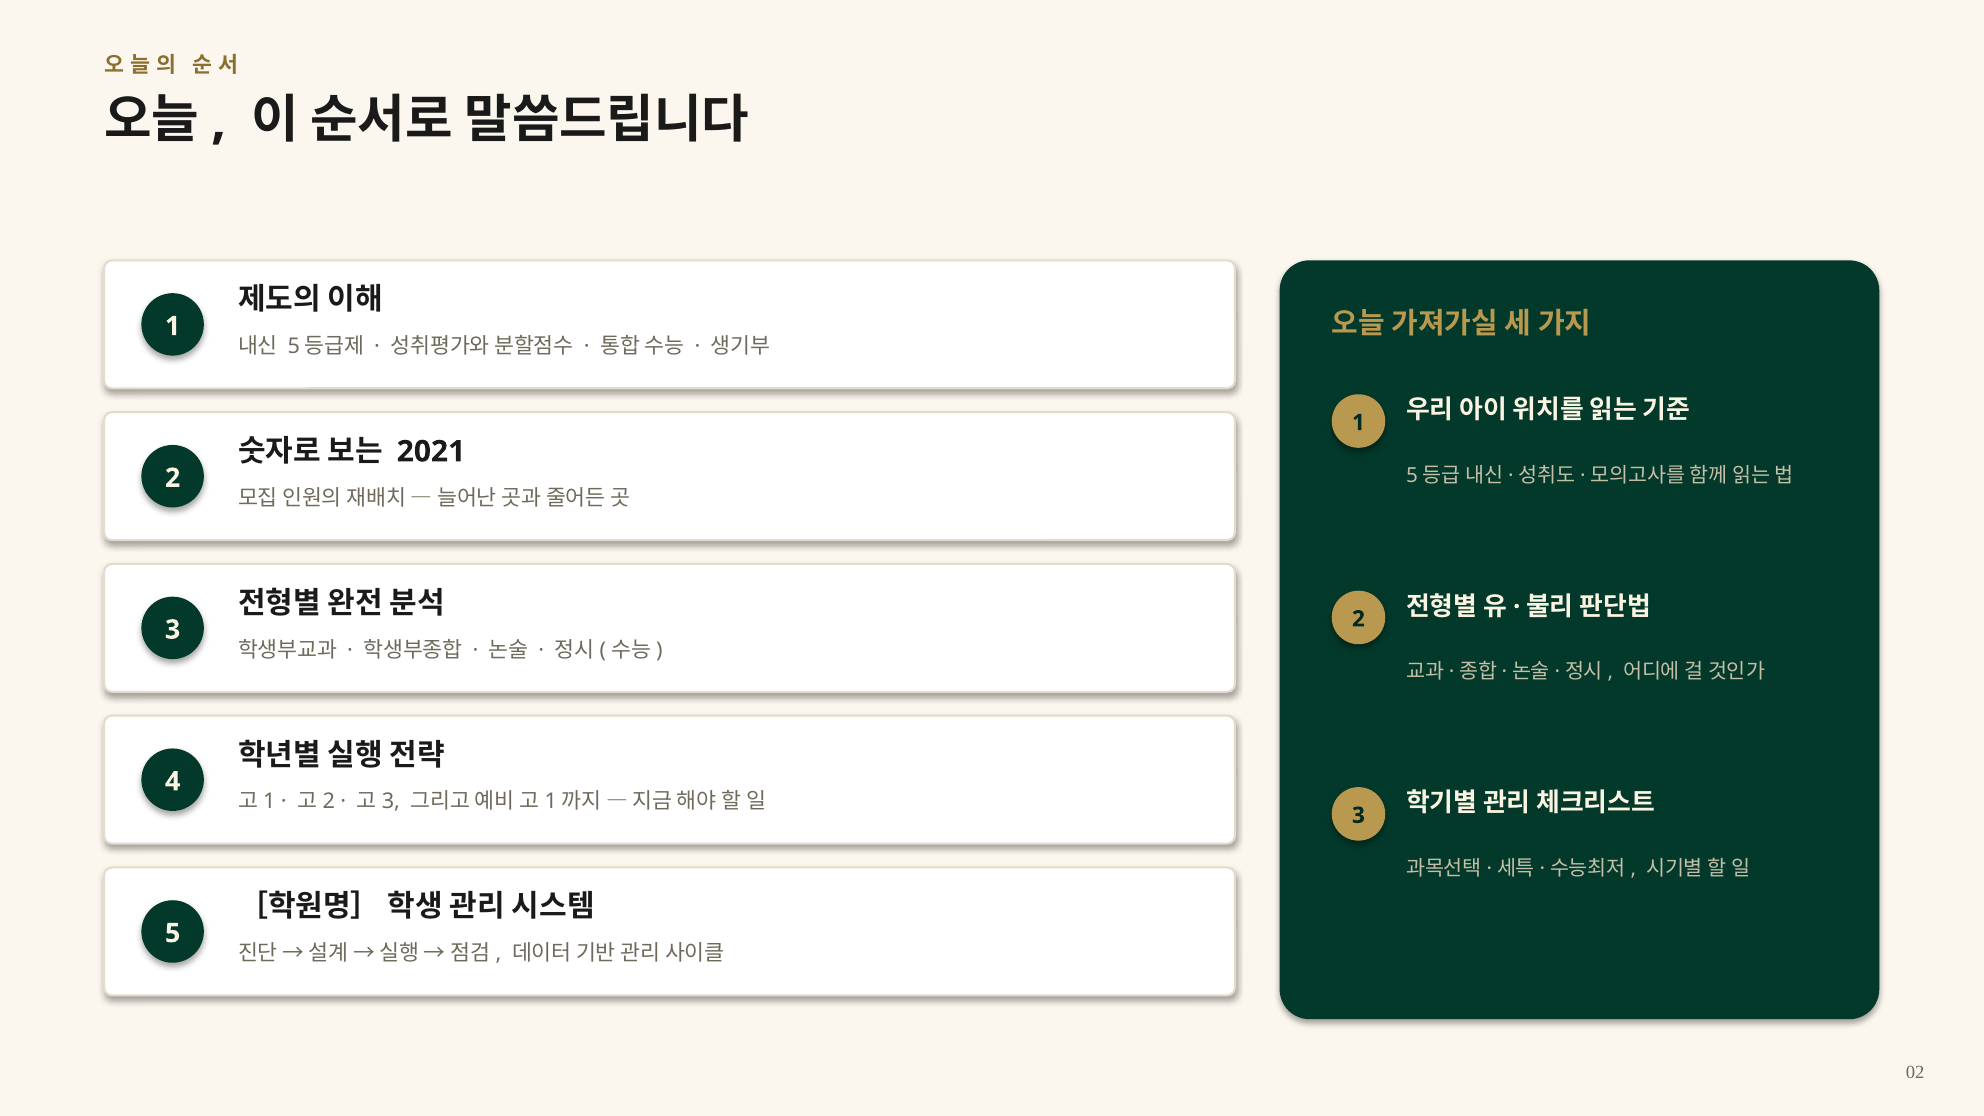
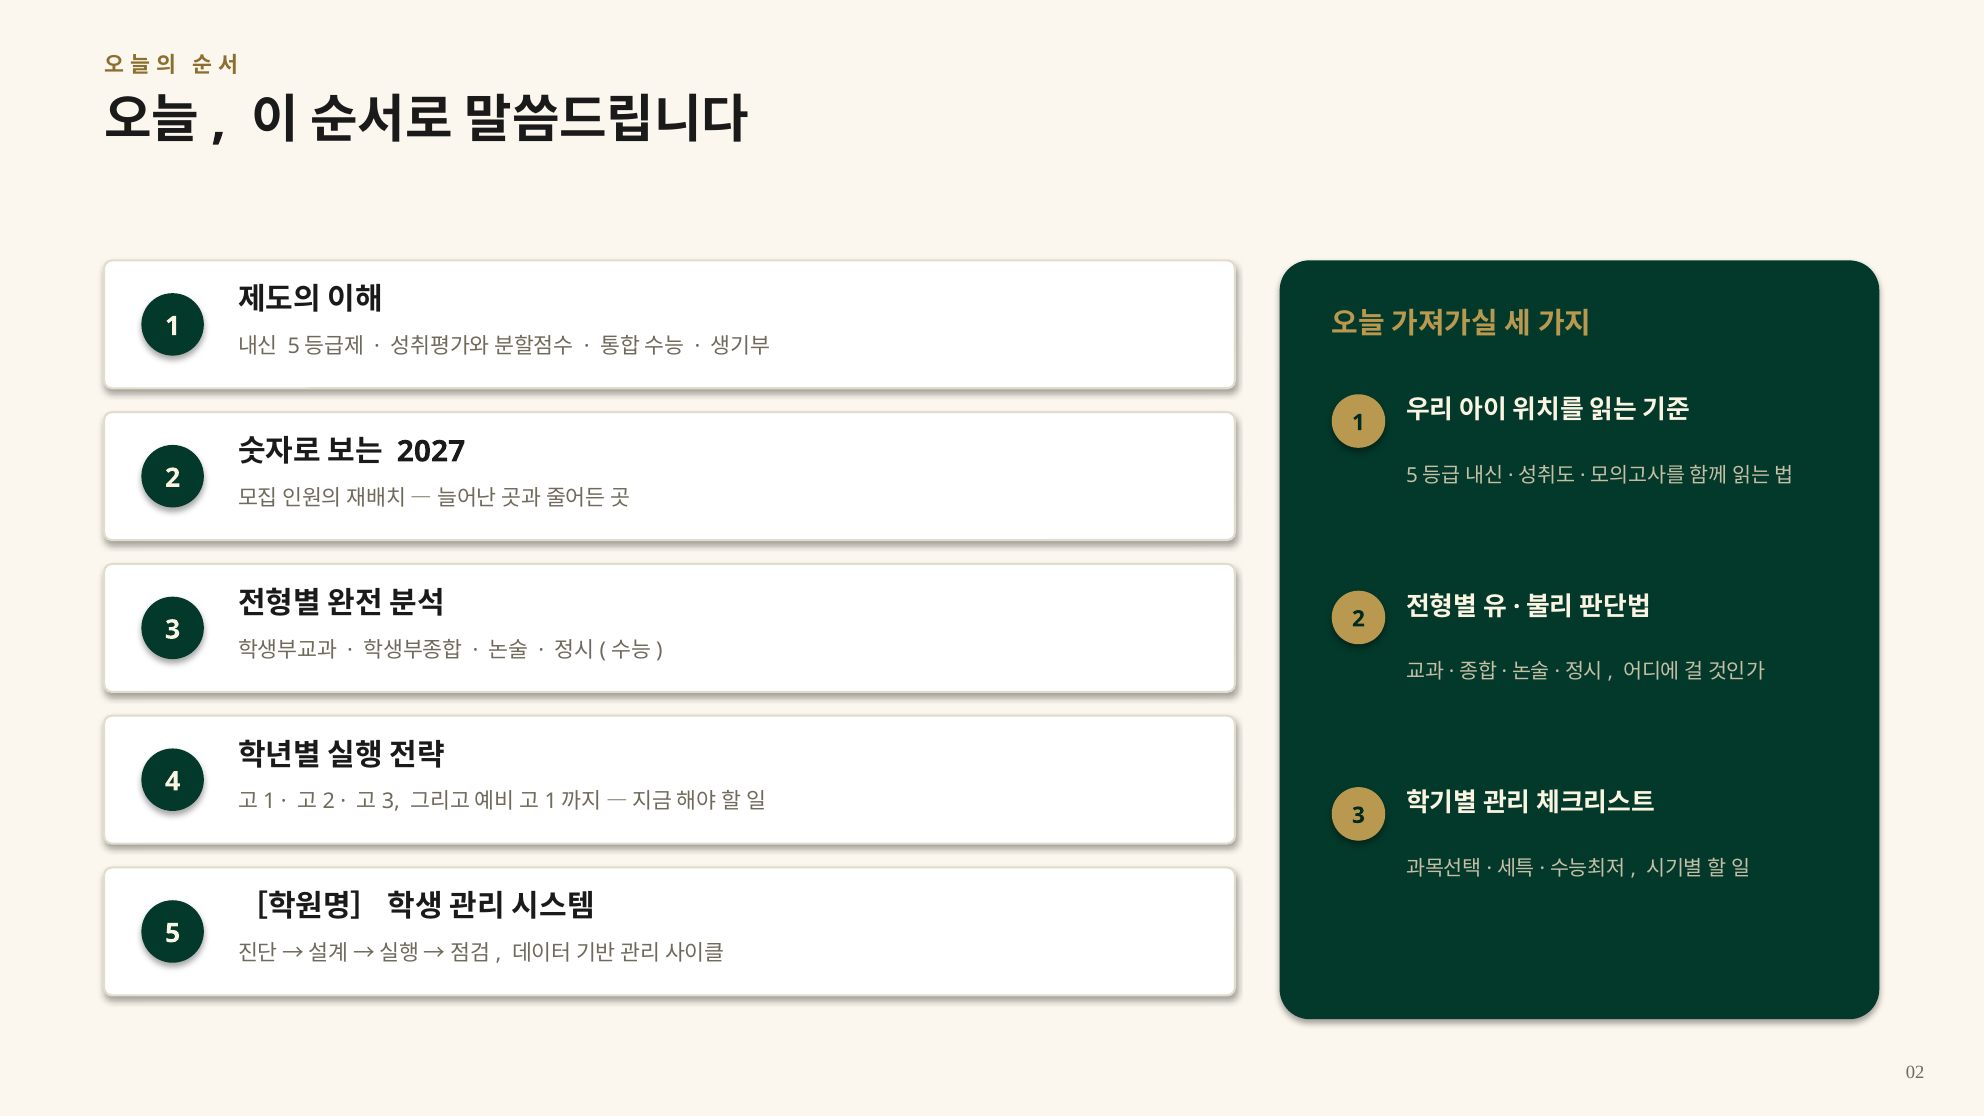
2021: 2021 -> 2027 (431, 452)
